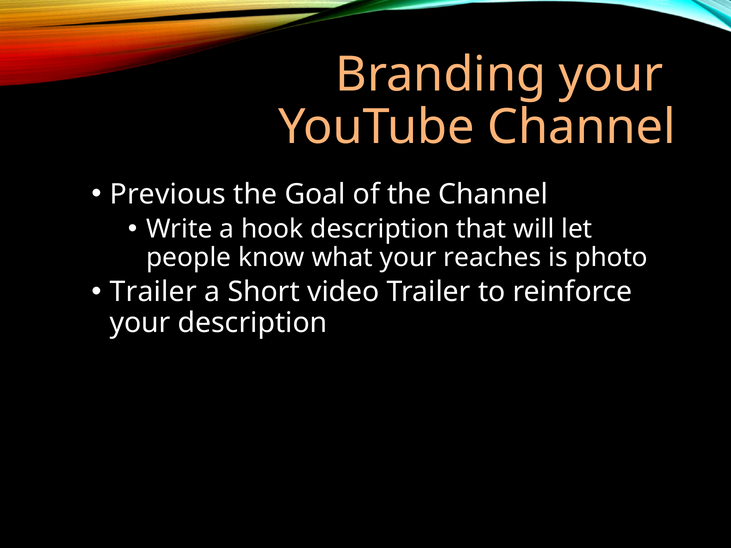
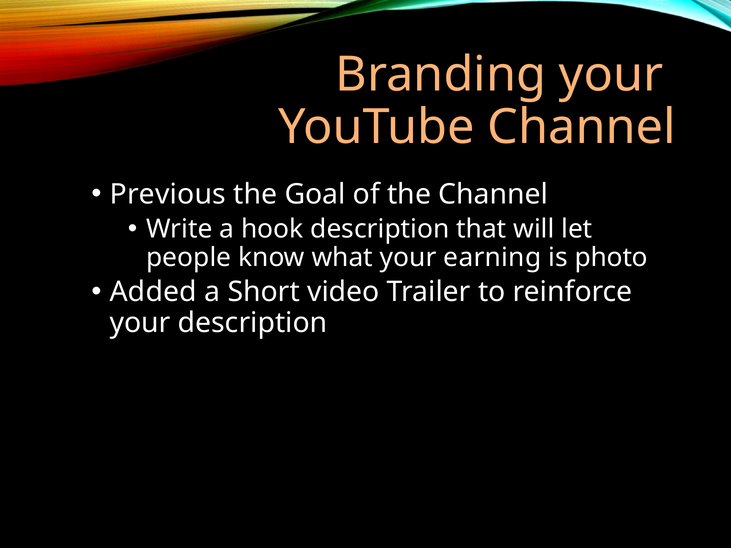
reaches: reaches -> earning (492, 258)
Trailer: Trailer -> Added (153, 292)
